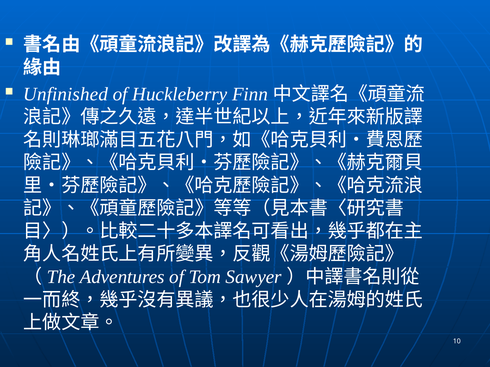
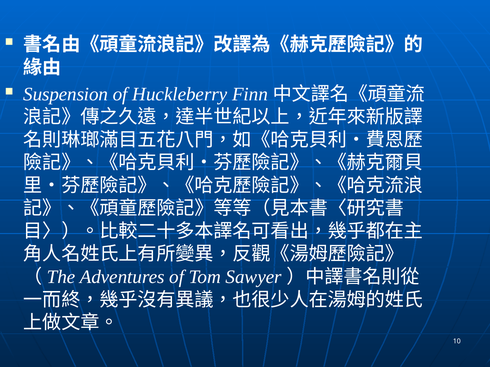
Unfinished: Unfinished -> Suspension (66, 94)
